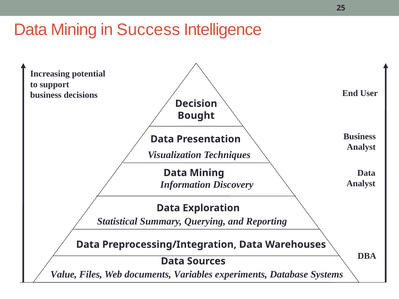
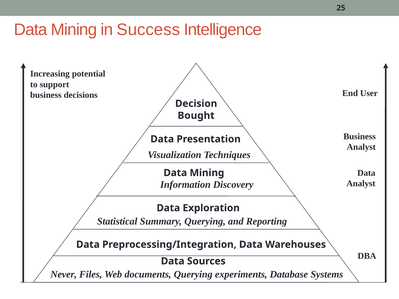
Value: Value -> Never (64, 275)
documents Variables: Variables -> Querying (193, 275)
